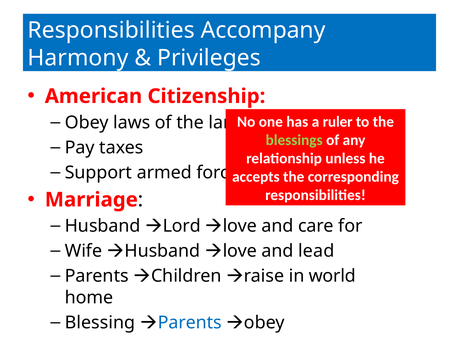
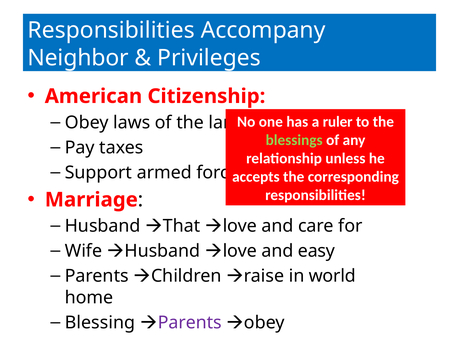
Harmony: Harmony -> Neighbor (78, 58)
Lord: Lord -> That (182, 226)
lead: lead -> easy (316, 251)
Parents colour: blue -> purple (190, 323)
